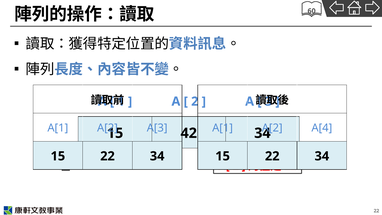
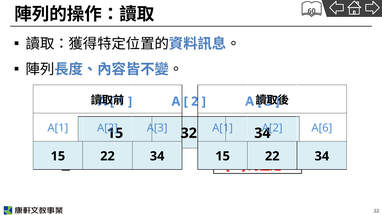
A[4: A[4 -> A[6 (322, 128)
42: 42 -> 32 (189, 133)
